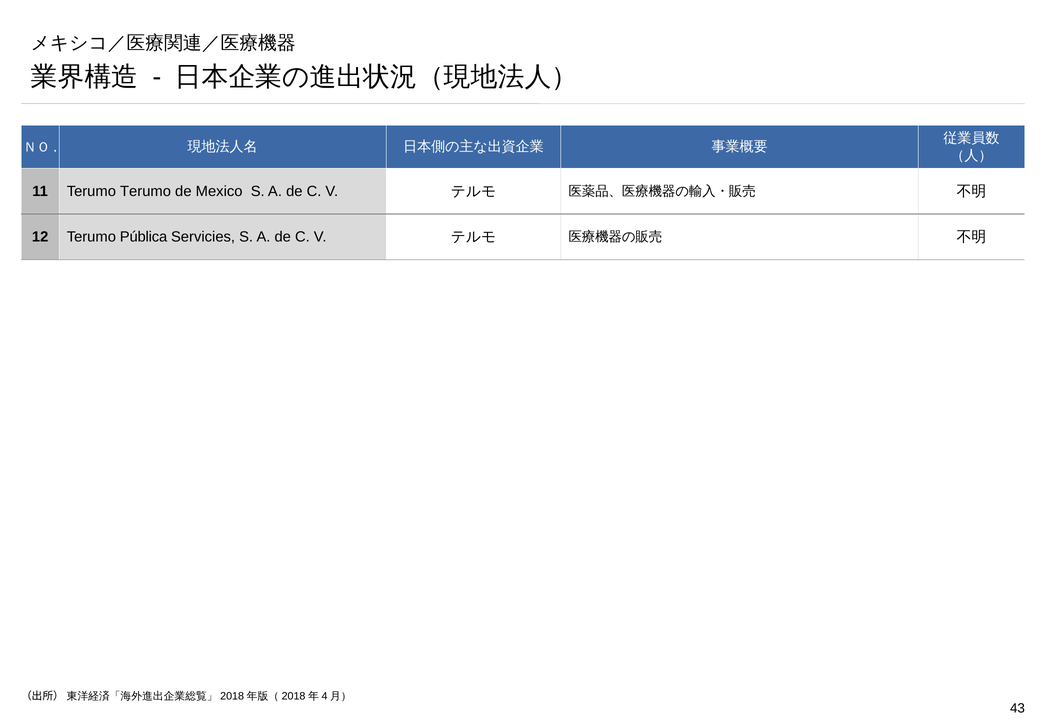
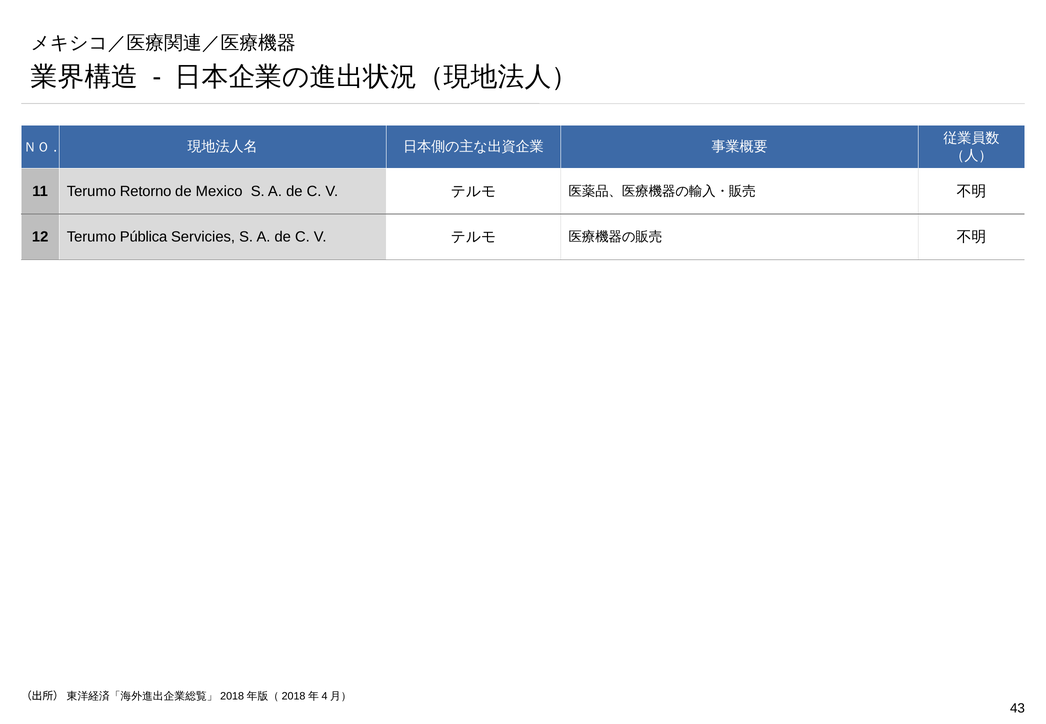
Terumo Terumo: Terumo -> Retorno (146, 191)
